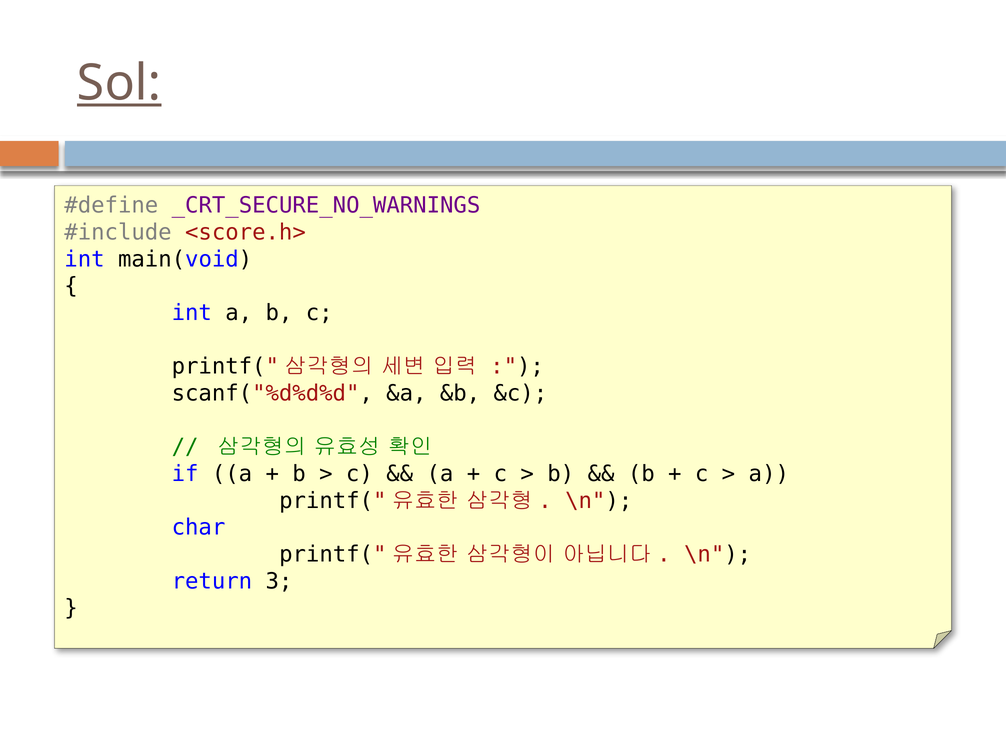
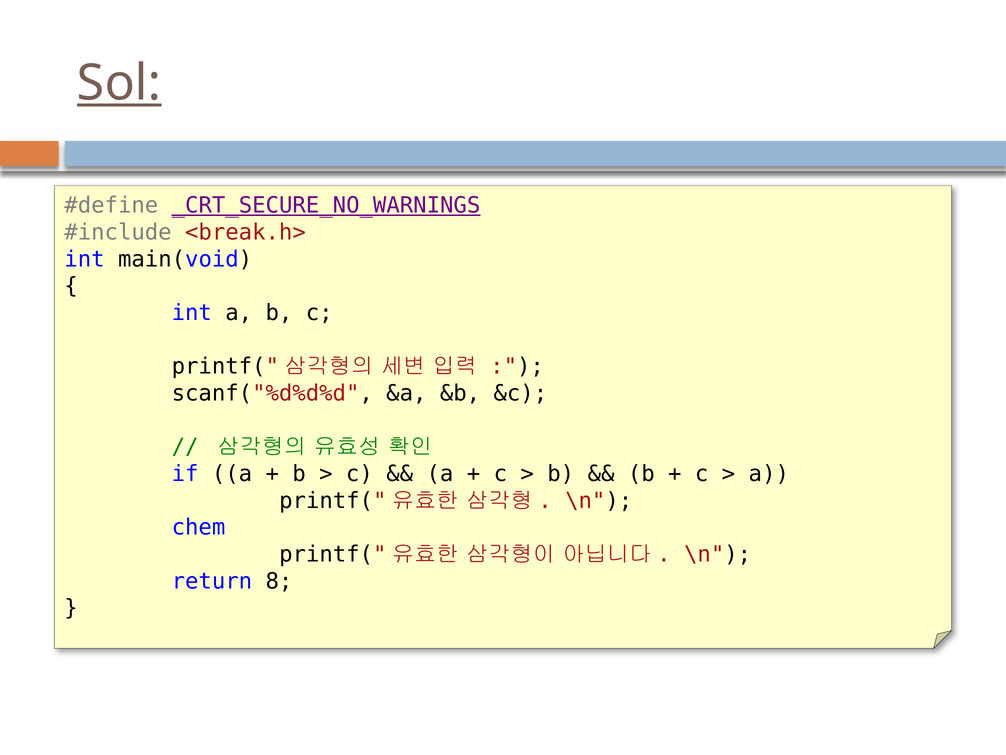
_CRT_SECURE_NO_WARNINGS underline: none -> present (326, 205)
<score.h>: <score.h> -> <break.h> (245, 232)
char: char -> chem (199, 527)
3: 3 -> 8 (279, 581)
